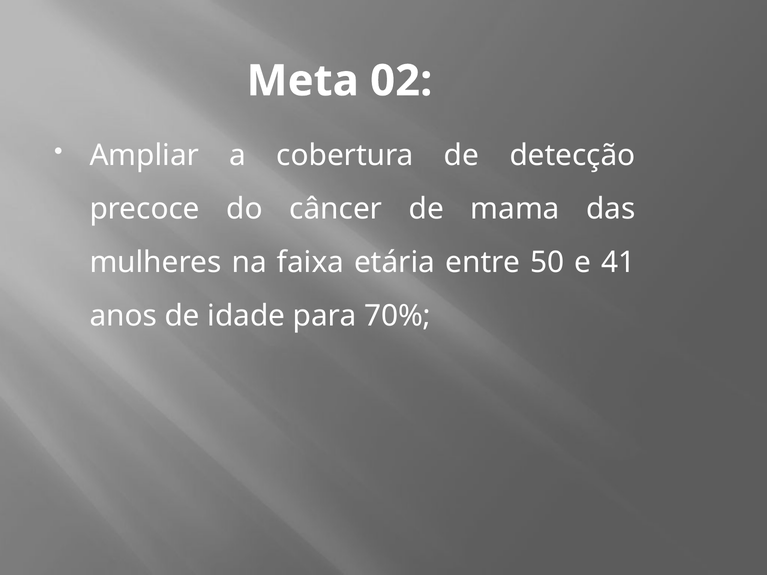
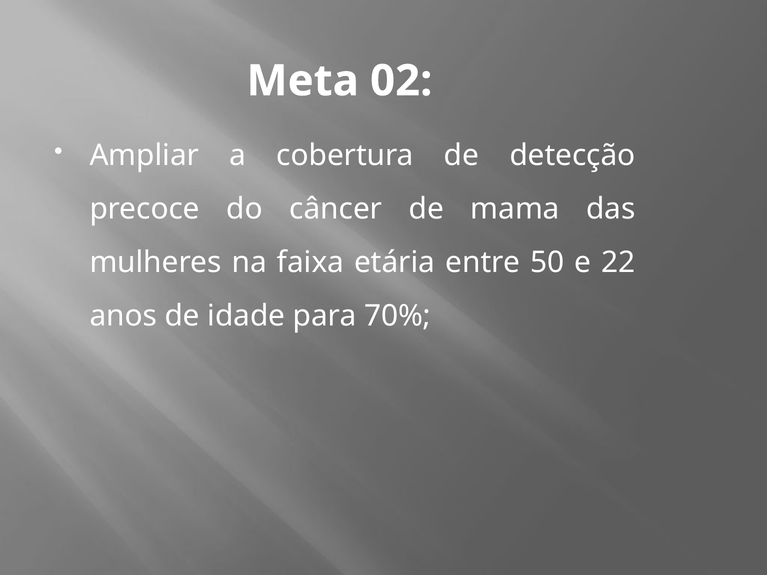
41: 41 -> 22 (618, 263)
